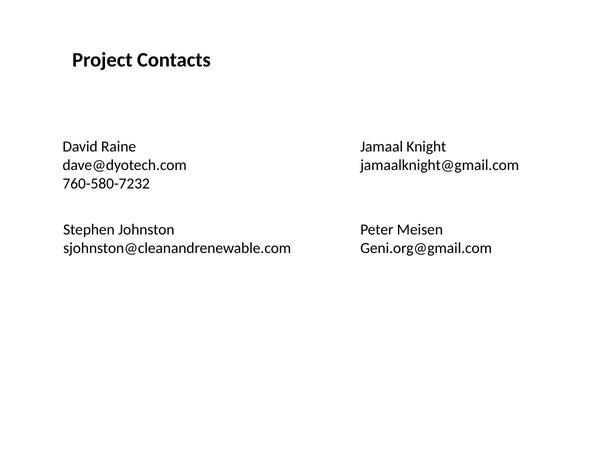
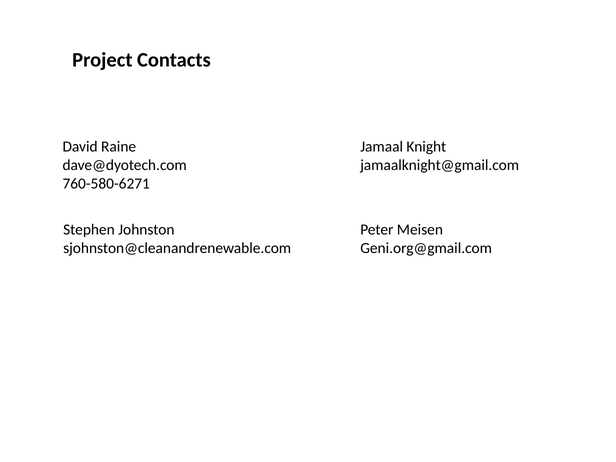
760-580-7232: 760-580-7232 -> 760-580-6271 (106, 184)
